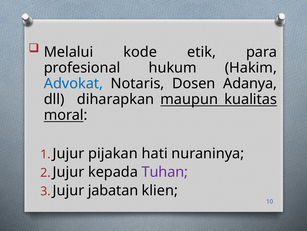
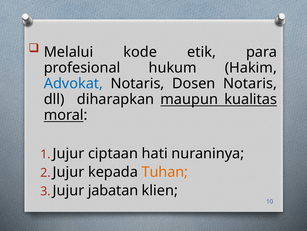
Dosen Adanya: Adanya -> Notaris (250, 83)
pijakan: pijakan -> ciptaan (113, 153)
Tuhan colour: purple -> orange (165, 172)
